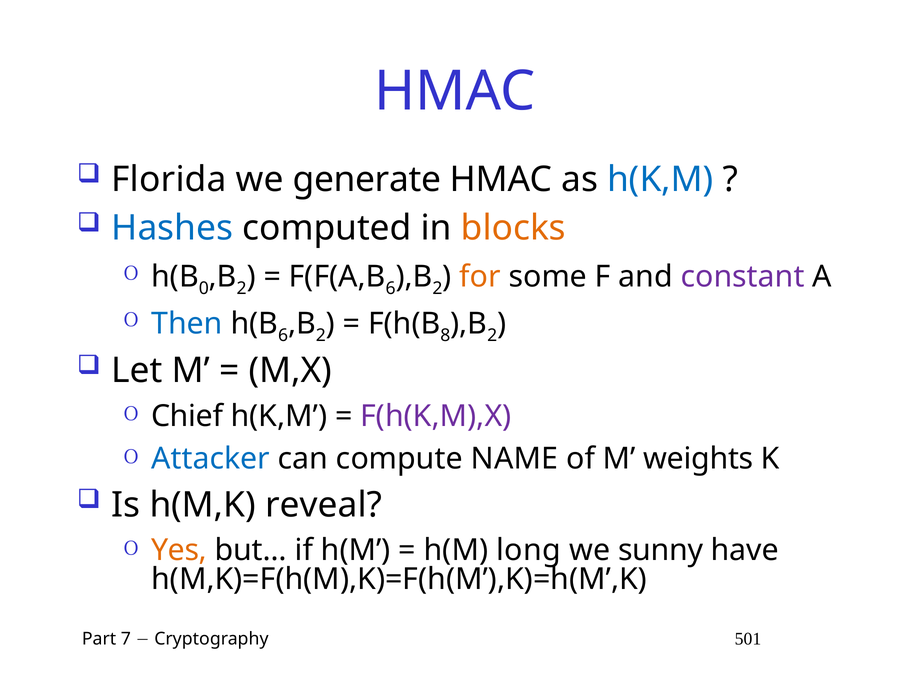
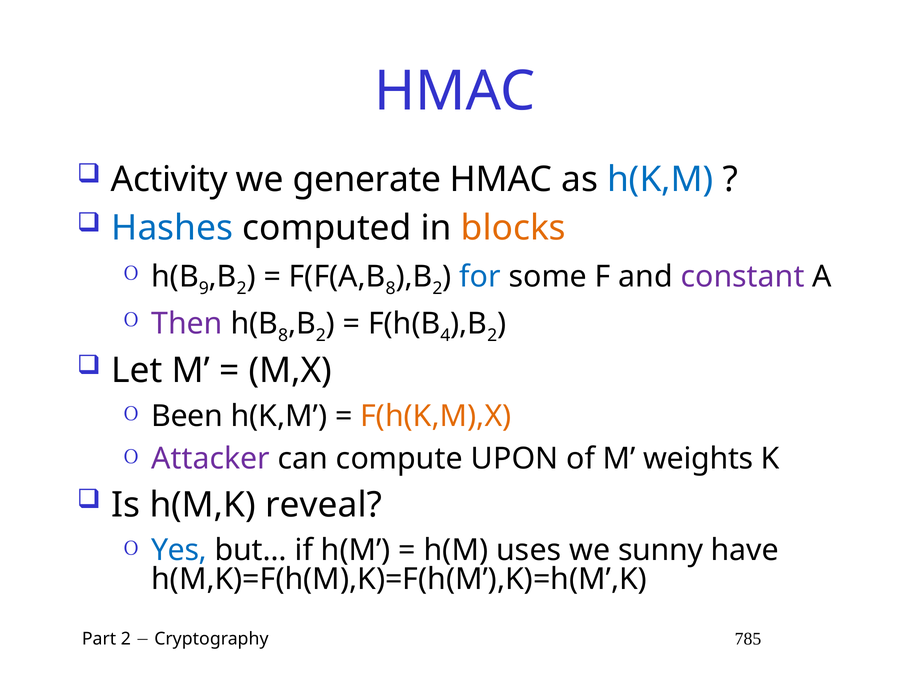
Florida: Florida -> Activity (169, 179)
0: 0 -> 9 (204, 288)
6: 6 -> 8 (391, 288)
for colour: orange -> blue (480, 277)
Then colour: blue -> purple (187, 323)
6: 6 -> 8 (283, 335)
8: 8 -> 4 (445, 335)
Chief: Chief -> Been (187, 416)
F(h(K,M),X colour: purple -> orange (436, 416)
Attacker colour: blue -> purple (211, 458)
NAME: NAME -> UPON (515, 458)
Yes colour: orange -> blue (179, 550)
long: long -> uses (529, 550)
Part 7: 7 -> 2 (126, 638)
501: 501 -> 785 (748, 638)
